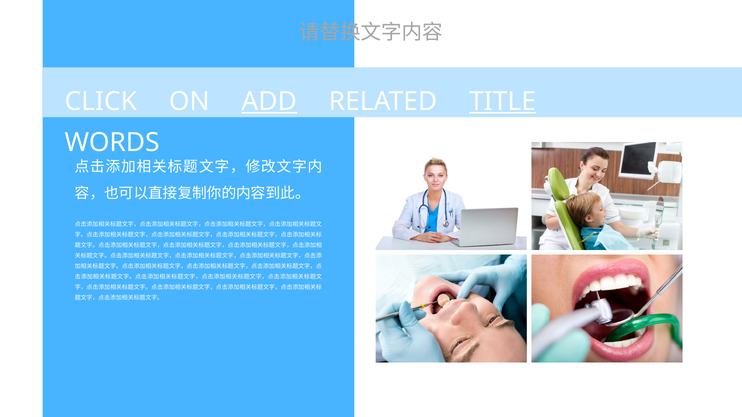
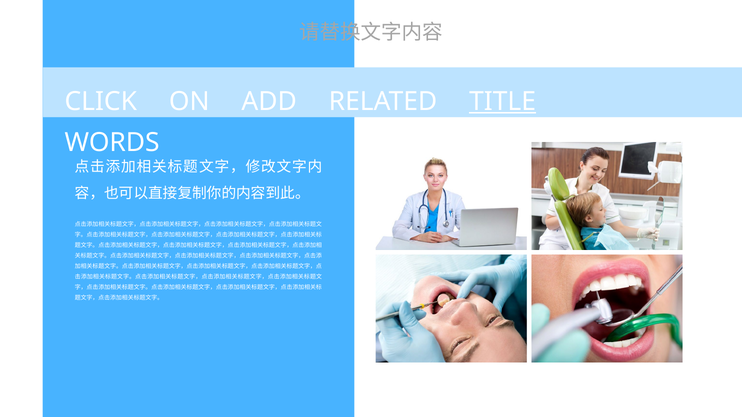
ADD underline: present -> none (269, 102)
